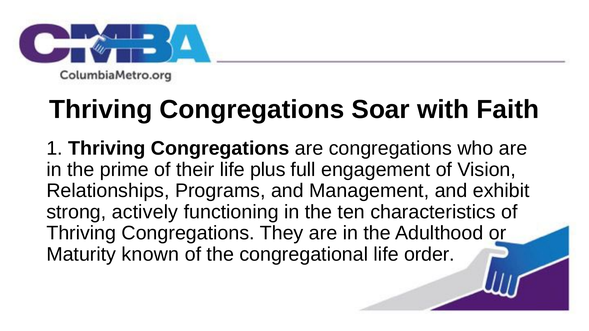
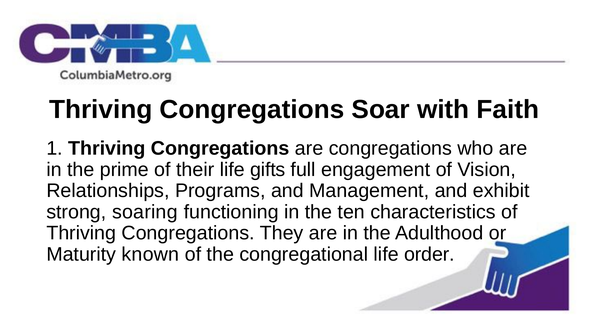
plus: plus -> gifts (268, 170)
actively: actively -> soaring (145, 212)
